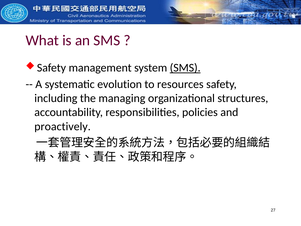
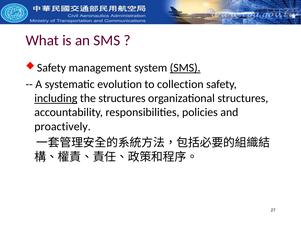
resources: resources -> collection (180, 84)
including underline: none -> present (56, 98)
the managing: managing -> structures (122, 98)
